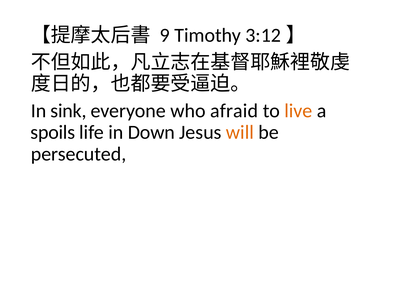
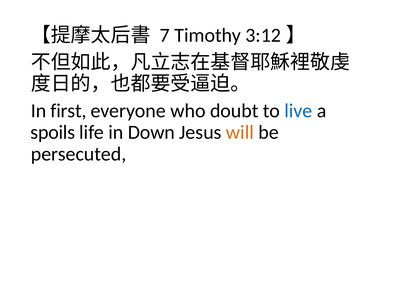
9: 9 -> 7 (165, 35)
sink: sink -> first (68, 111)
afraid: afraid -> doubt (234, 111)
live colour: orange -> blue (298, 111)
